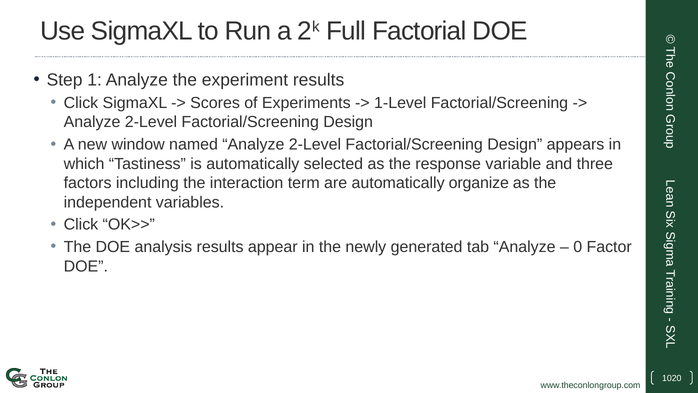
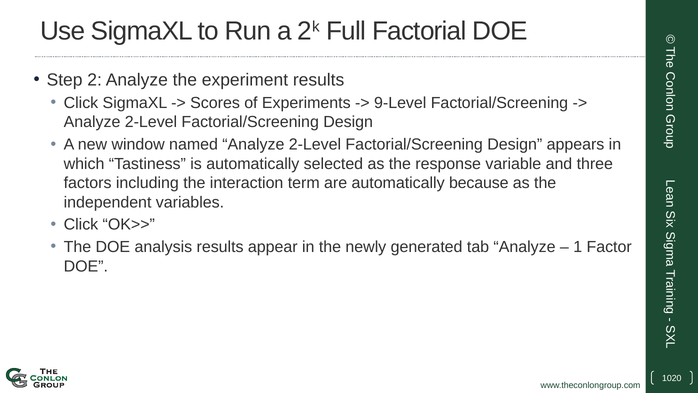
1: 1 -> 2 (95, 80)
1-Level: 1-Level -> 9-Level (400, 103)
organize: organize -> because (479, 183)
0: 0 -> 1 (578, 247)
